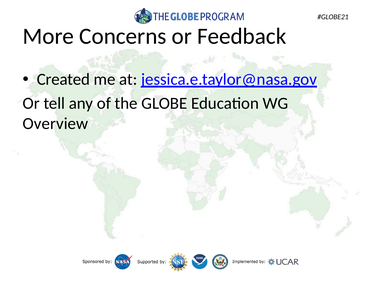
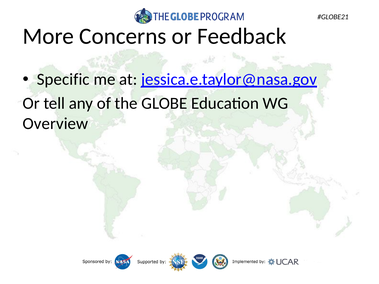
Created: Created -> Specific (63, 79)
